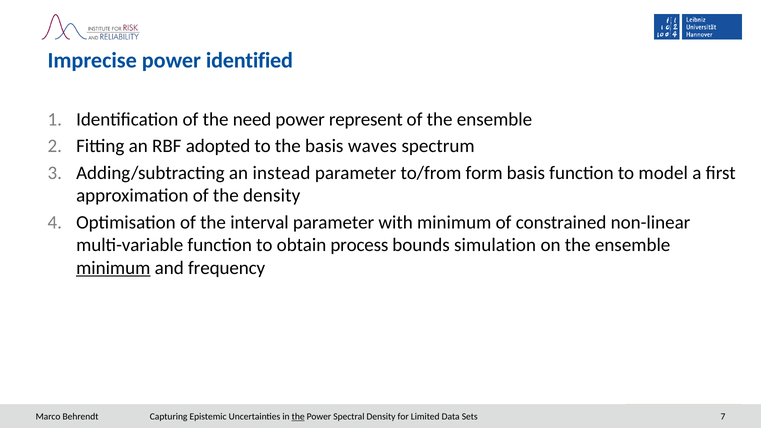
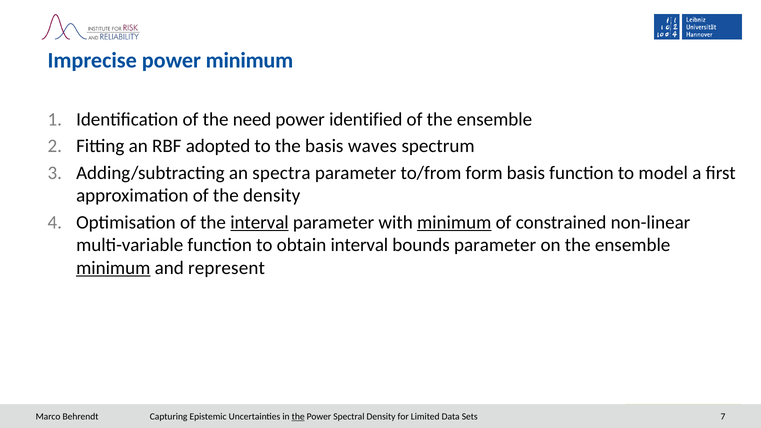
power identified: identified -> minimum (249, 60)
represent: represent -> identified (366, 120)
instead: instead -> spectra (281, 173)
interval underline: none -> present (259, 222)
minimum underline: none -> present (454, 222)
obtain process: process -> interval (359, 245)
bounds simulation: simulation -> parameter (495, 245)
frequency: frequency -> represent (226, 268)
